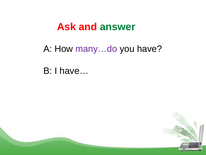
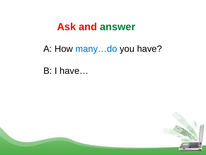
many…do colour: purple -> blue (96, 49)
